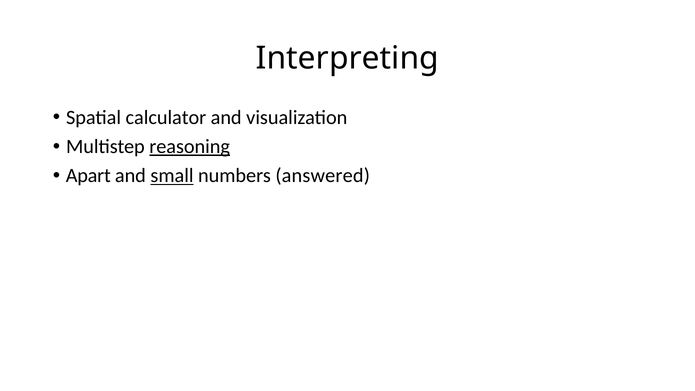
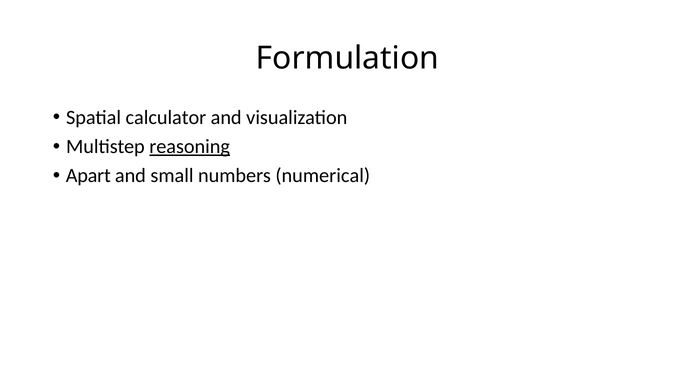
Interpreting: Interpreting -> Formulation (347, 58)
small underline: present -> none (172, 176)
answered: answered -> numerical (323, 176)
